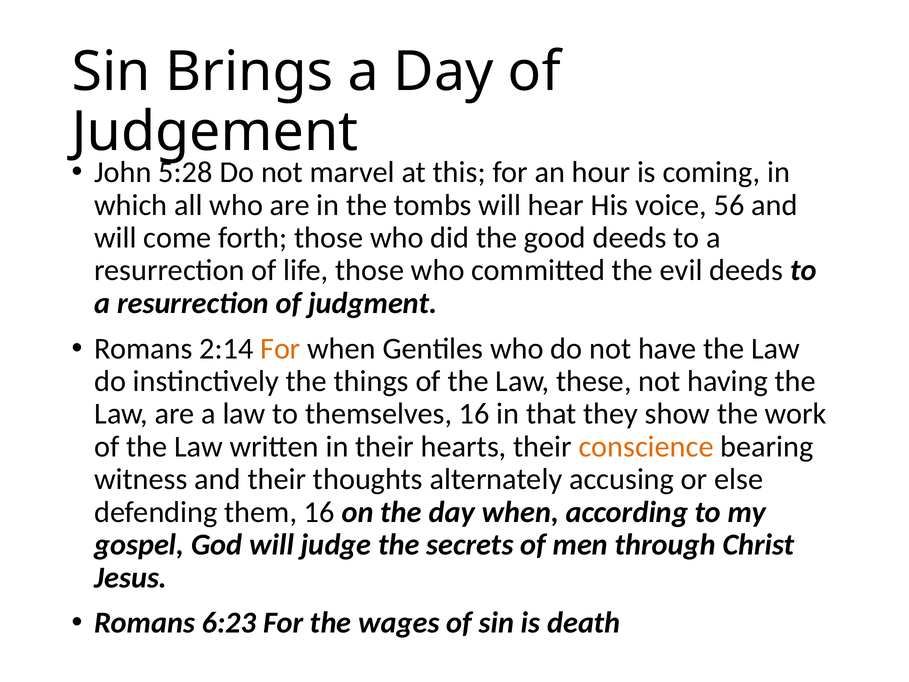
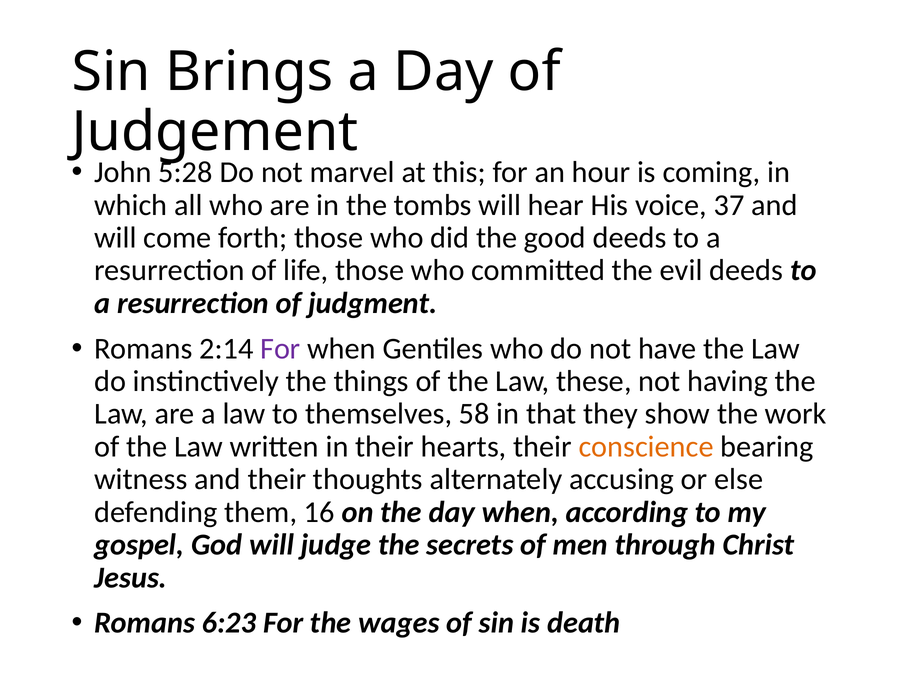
56: 56 -> 37 (729, 205)
For colour: orange -> purple (280, 348)
themselves 16: 16 -> 58 (474, 414)
